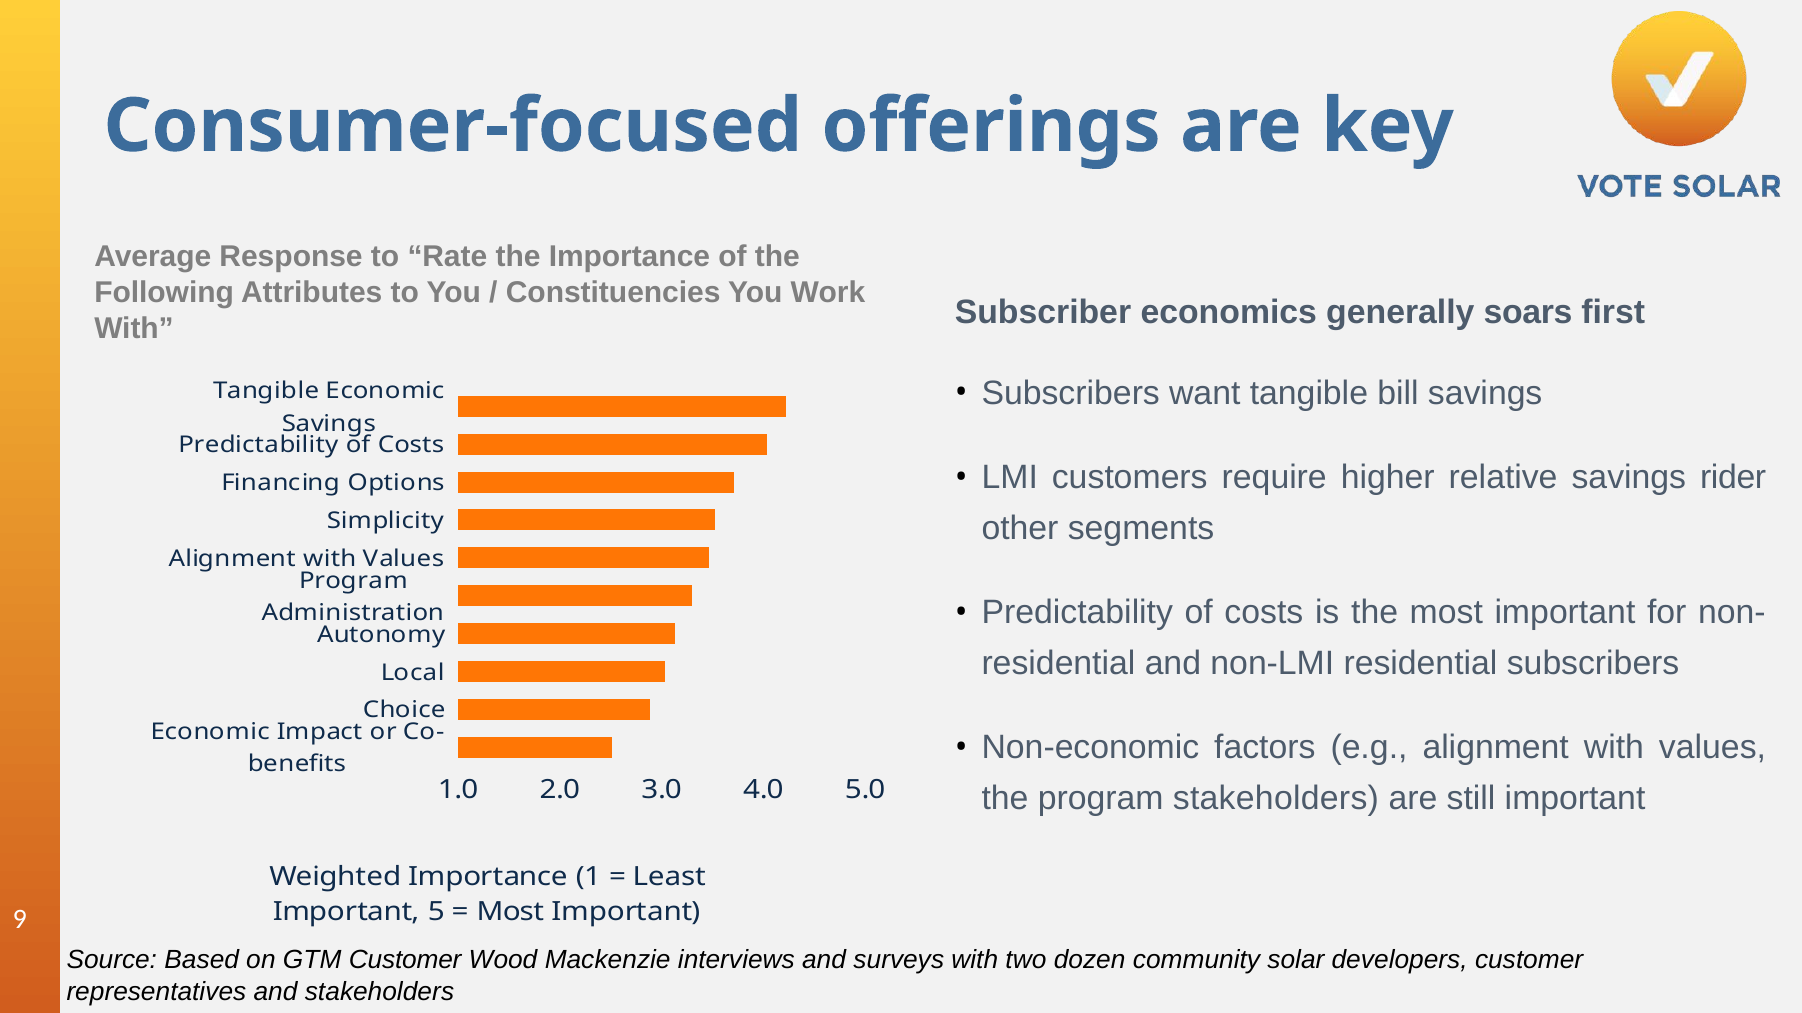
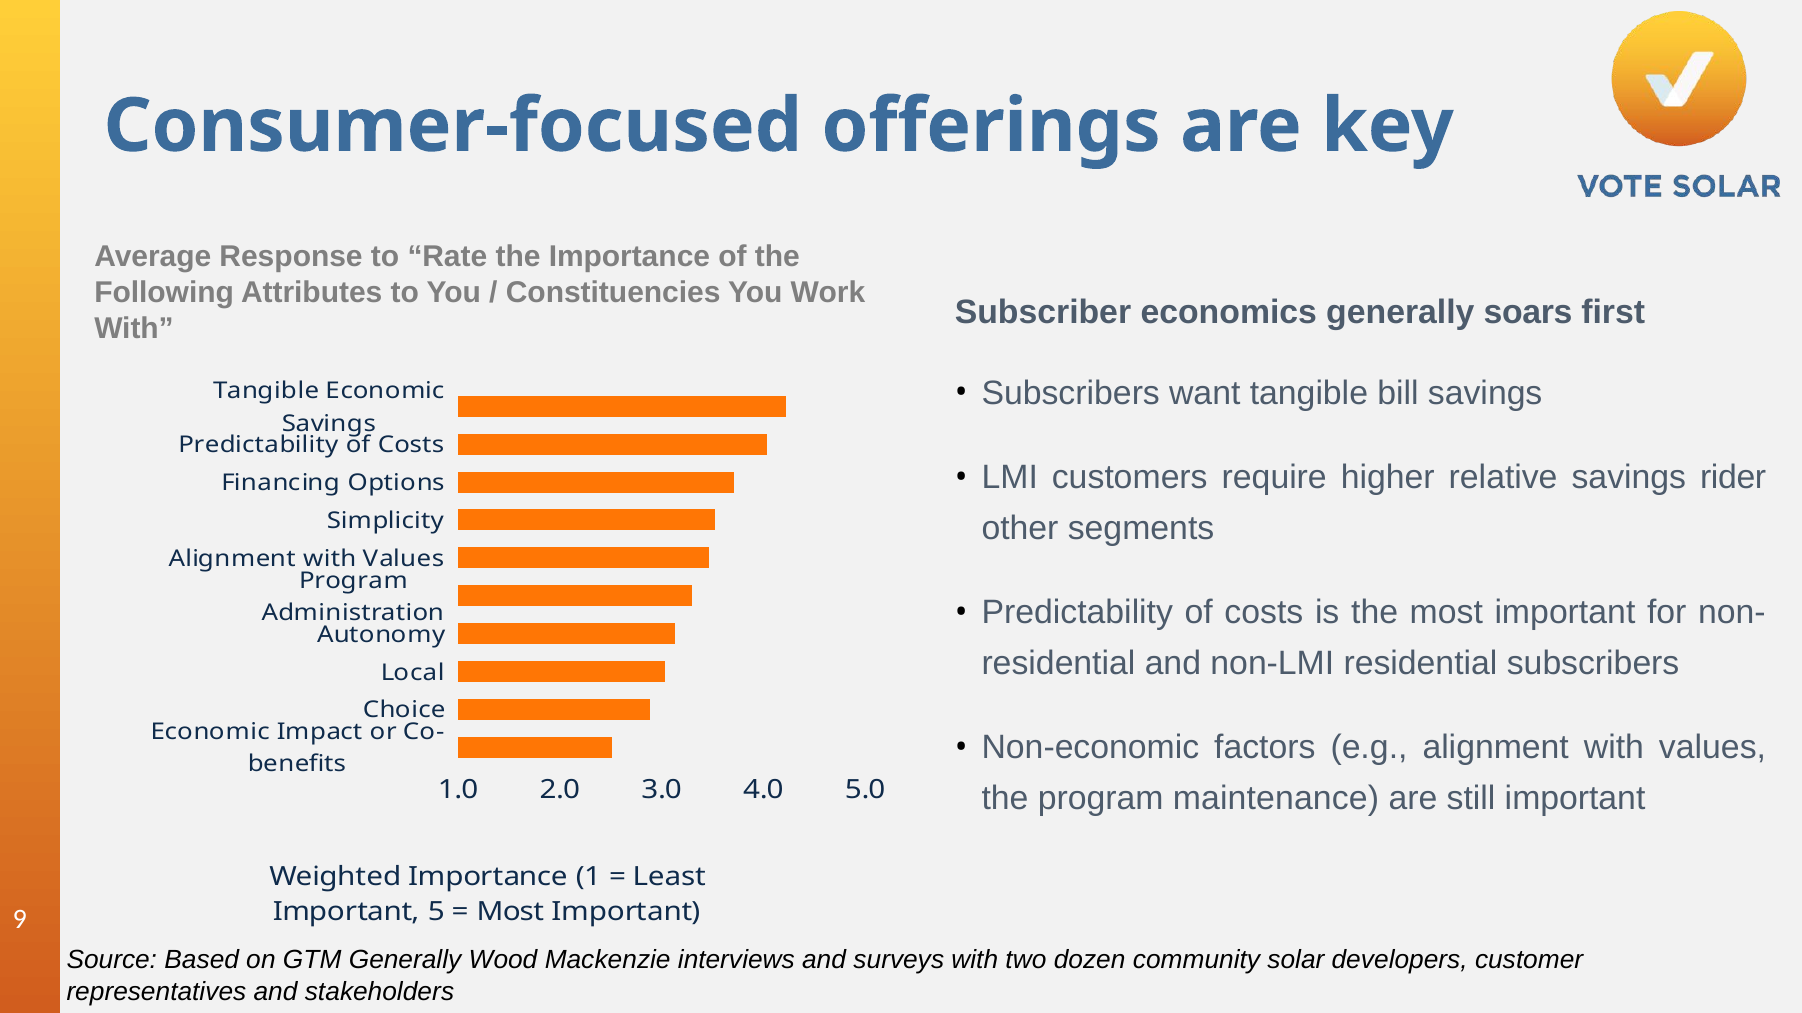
program stakeholders: stakeholders -> maintenance (1276, 799)
GTM Customer: Customer -> Generally (405, 960)
